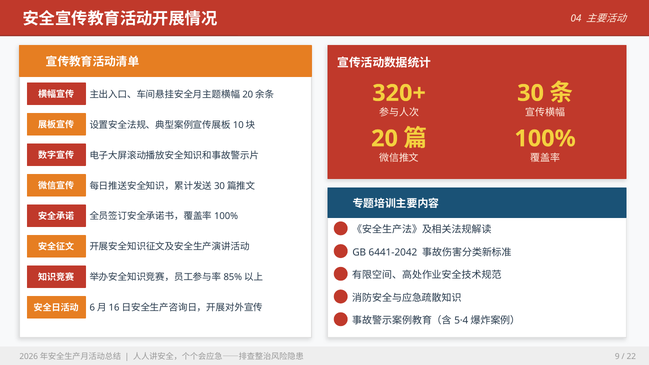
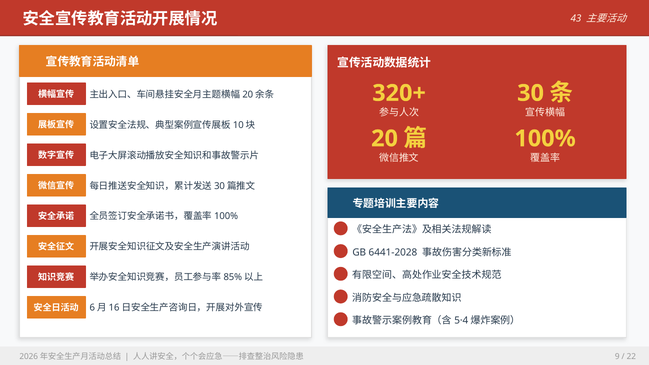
04: 04 -> 43 (576, 19)
6441-2042: 6441-2042 -> 6441-2028 (393, 252)
